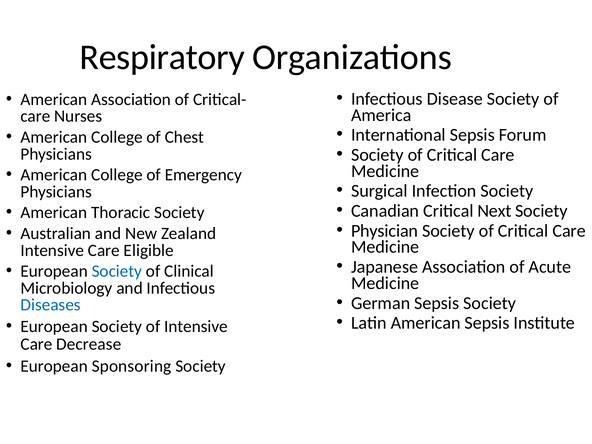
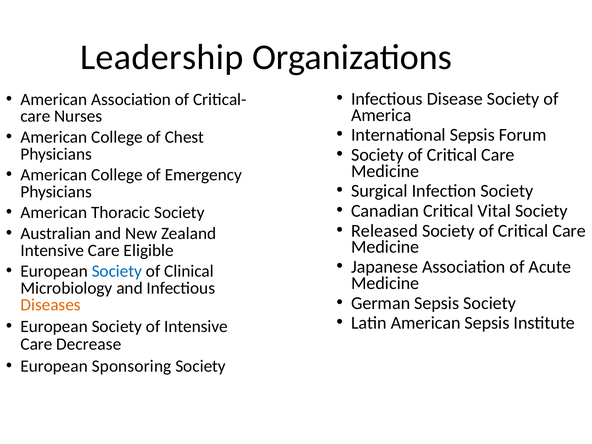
Respiratory: Respiratory -> Leadership (162, 57)
Next: Next -> Vital (494, 211)
Physician: Physician -> Released (384, 231)
Diseases colour: blue -> orange (51, 305)
